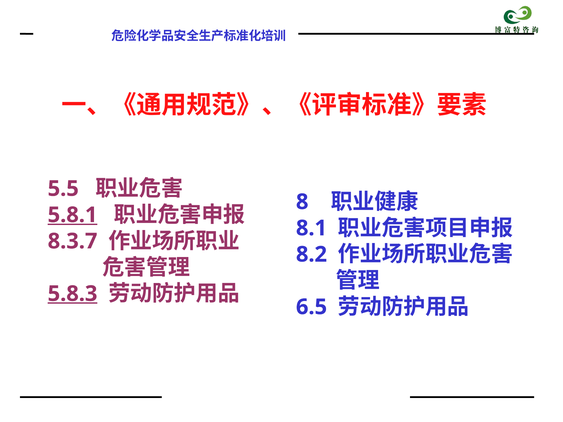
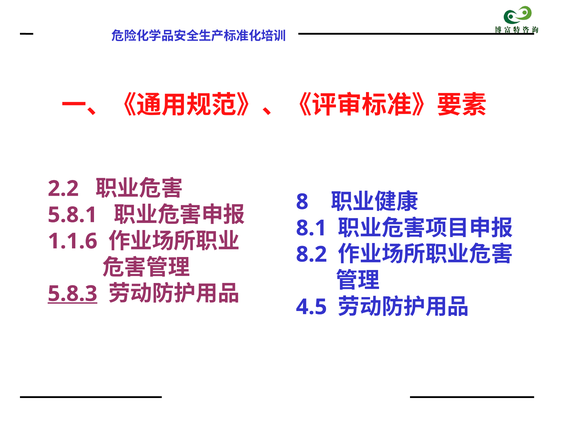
5.5: 5.5 -> 2.2 (63, 189)
5.8.1 underline: present -> none (73, 215)
8.3.7: 8.3.7 -> 1.1.6 (73, 241)
6.5: 6.5 -> 4.5 (311, 307)
